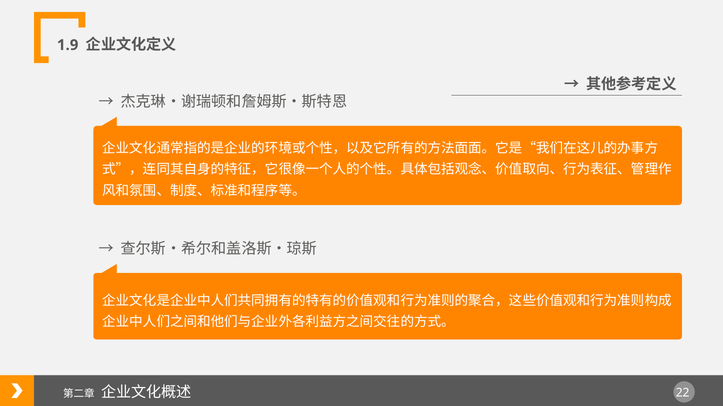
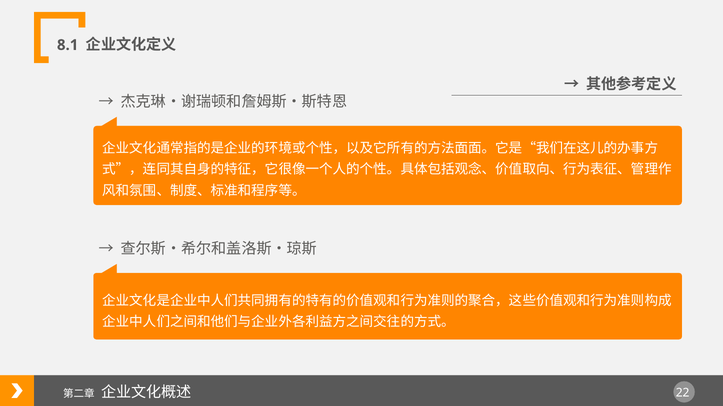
1.9: 1.9 -> 8.1 (68, 45)
